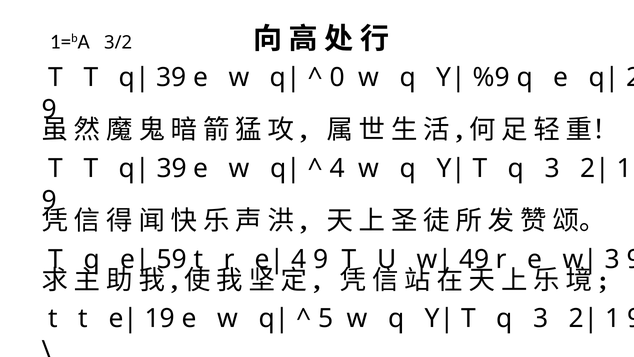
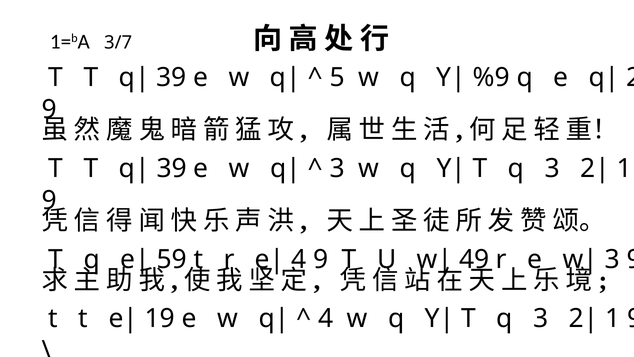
3/2: 3/2 -> 3/7 (118, 43)
0: 0 -> 5 (337, 78)
4: 4 -> 3 (337, 168)
5: 5 -> 4 (326, 318)
